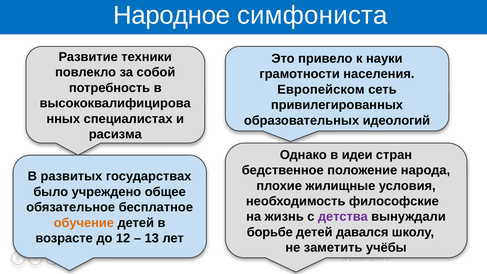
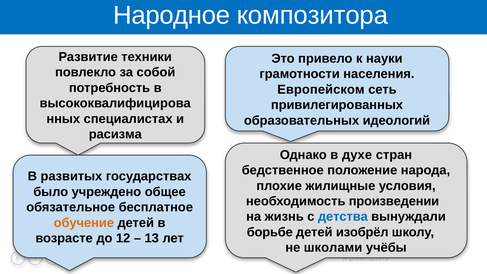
симфониста: симфониста -> композитора (313, 15)
идеи: идеи -> духе (357, 155)
философские: философские -> произведении (394, 201)
детства colour: purple -> blue (343, 217)
давался: давался -> изобрёл (362, 232)
заметить: заметить -> школами (333, 248)
